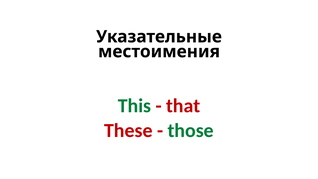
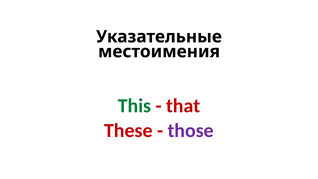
those colour: green -> purple (191, 131)
